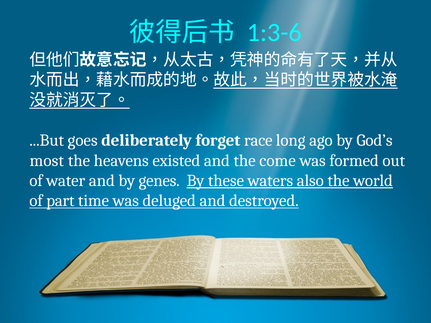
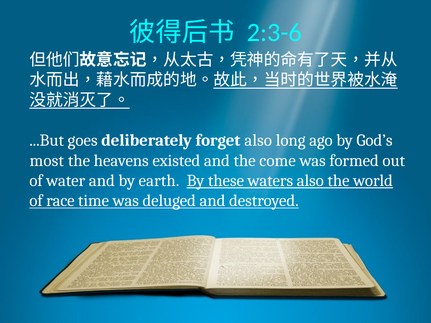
1:3-6: 1:3-6 -> 2:3-6 (274, 32)
forget race: race -> also (258, 141)
genes: genes -> earth (159, 181)
part: part -> race (60, 201)
